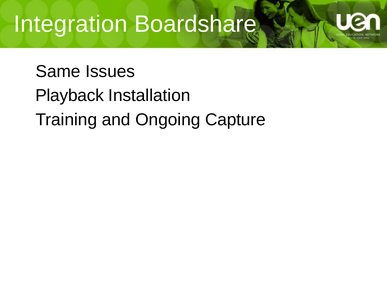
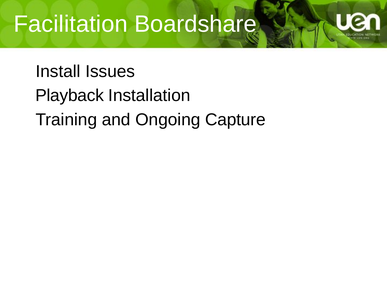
Integration: Integration -> Facilitation (71, 24)
Same: Same -> Install (58, 72)
